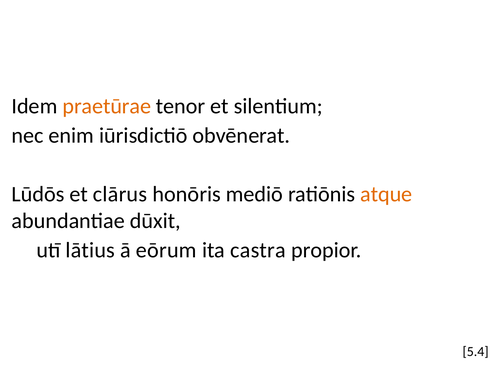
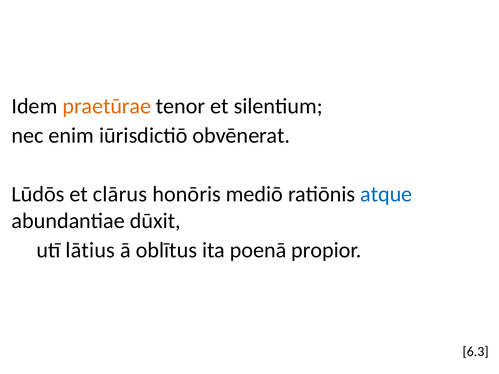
atque colour: orange -> blue (386, 194)
eōrum: eōrum -> oblītus (166, 250)
castra: castra -> poenā (258, 250)
5.4: 5.4 -> 6.3 (476, 352)
